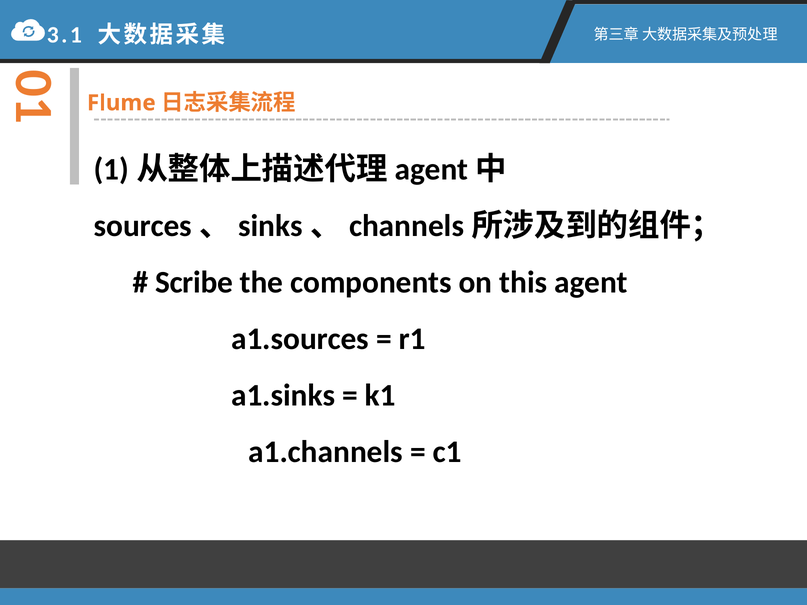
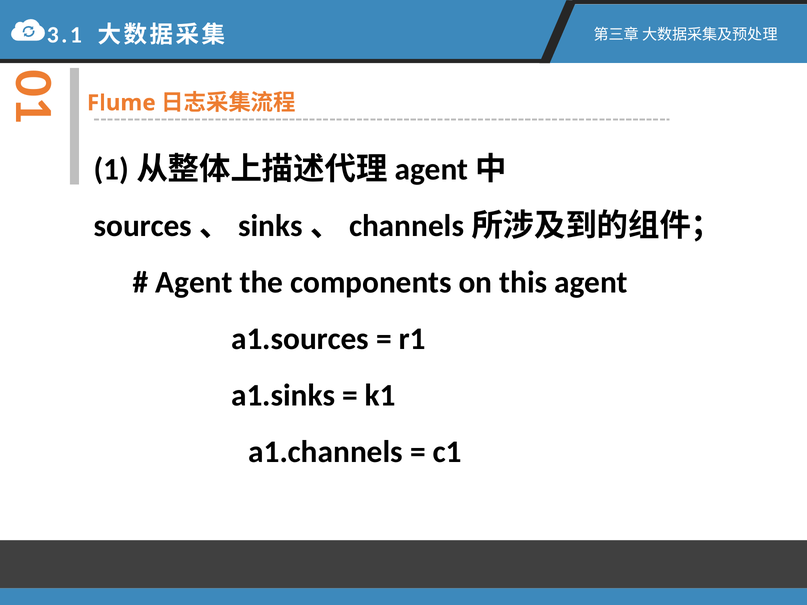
Scribe: Scribe -> Agent (194, 282)
